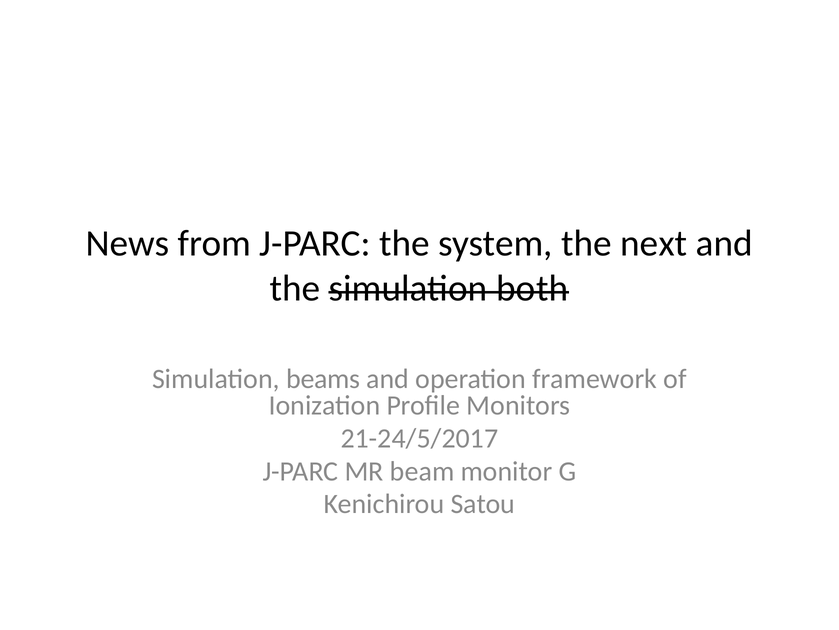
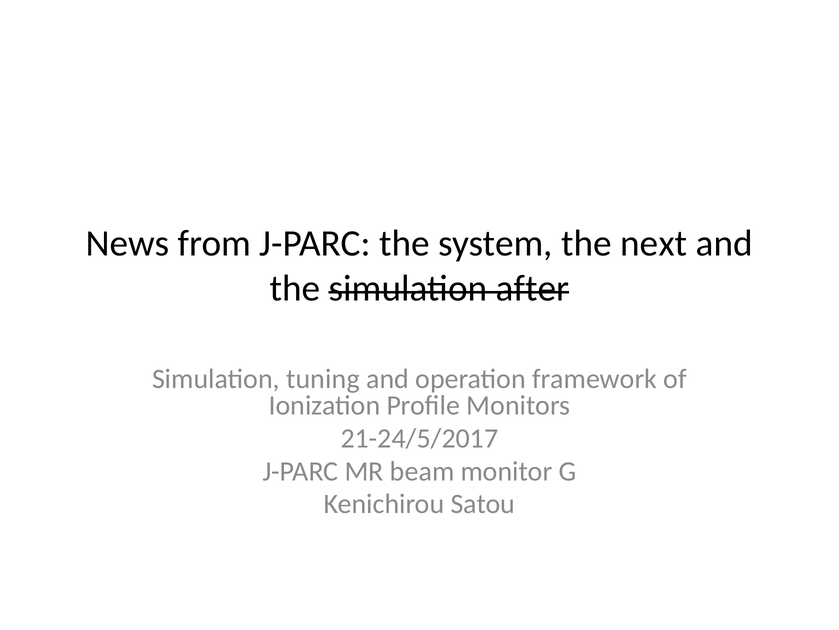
both: both -> after (532, 288)
beams: beams -> tuning (323, 378)
